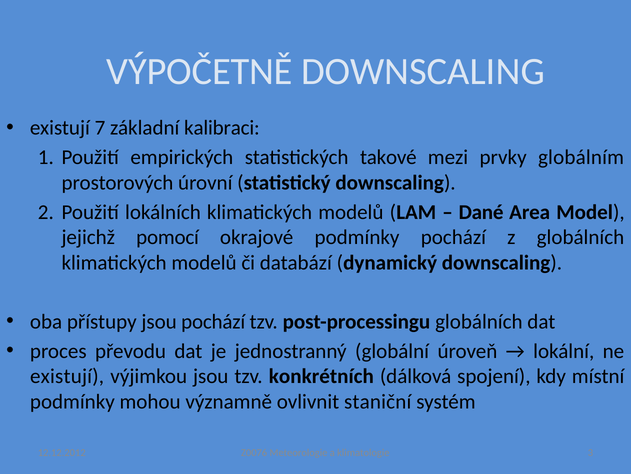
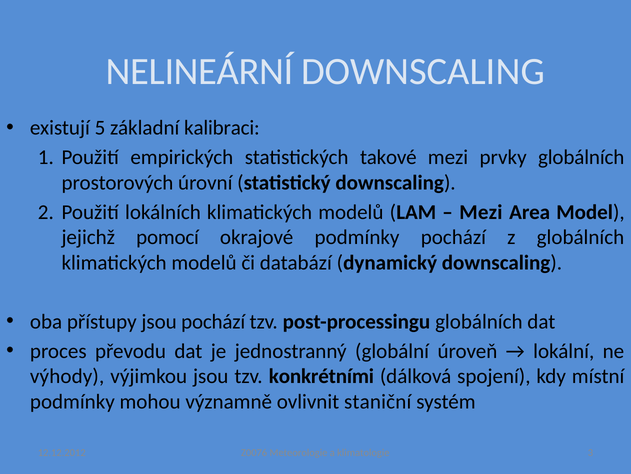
VÝPOČETNĚ: VÝPOČETNĚ -> NELINEÁRNÍ (200, 72)
7: 7 -> 5 (100, 128)
prvky globálním: globálním -> globálních (581, 157)
Dané: Dané -> Mezi (481, 212)
existují: existují -> výhody (67, 376)
konkrétních: konkrétních -> konkrétními (321, 376)
